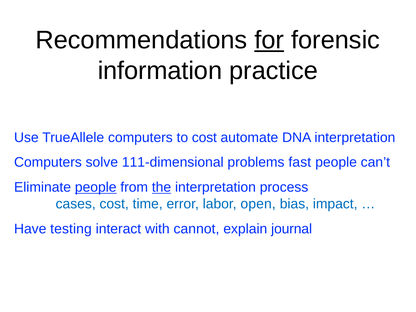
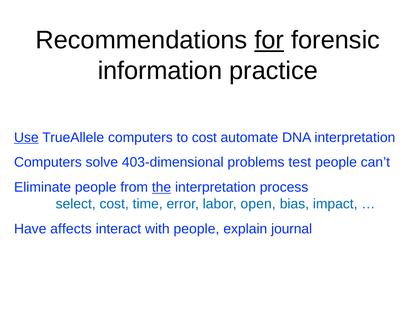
Use underline: none -> present (26, 137)
111-dimensional: 111-dimensional -> 403-dimensional (173, 162)
fast: fast -> test (300, 162)
people underline: present -> none (96, 187)
cases: cases -> select (76, 204)
testing: testing -> affects (71, 229)
with cannot: cannot -> people (196, 229)
